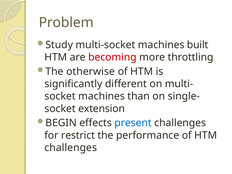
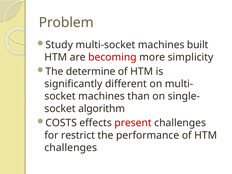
throttling: throttling -> simplicity (191, 57)
otherwise: otherwise -> determine (91, 71)
extension: extension -> algorithm (102, 109)
BEGIN: BEGIN -> COSTS (61, 123)
present colour: blue -> red (133, 123)
